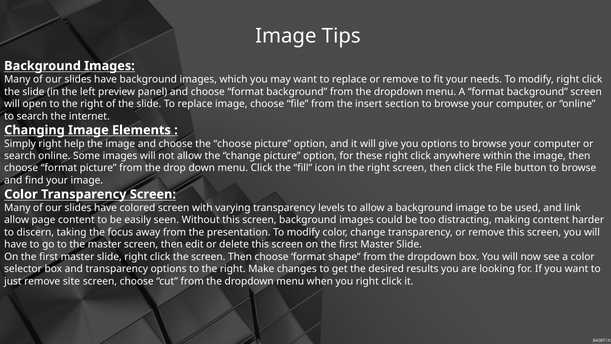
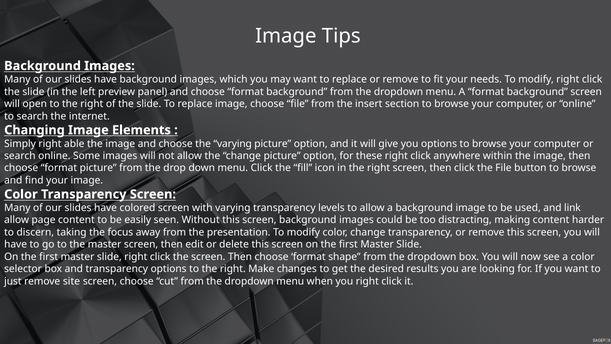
help: help -> able (74, 144)
the choose: choose -> varying (233, 144)
